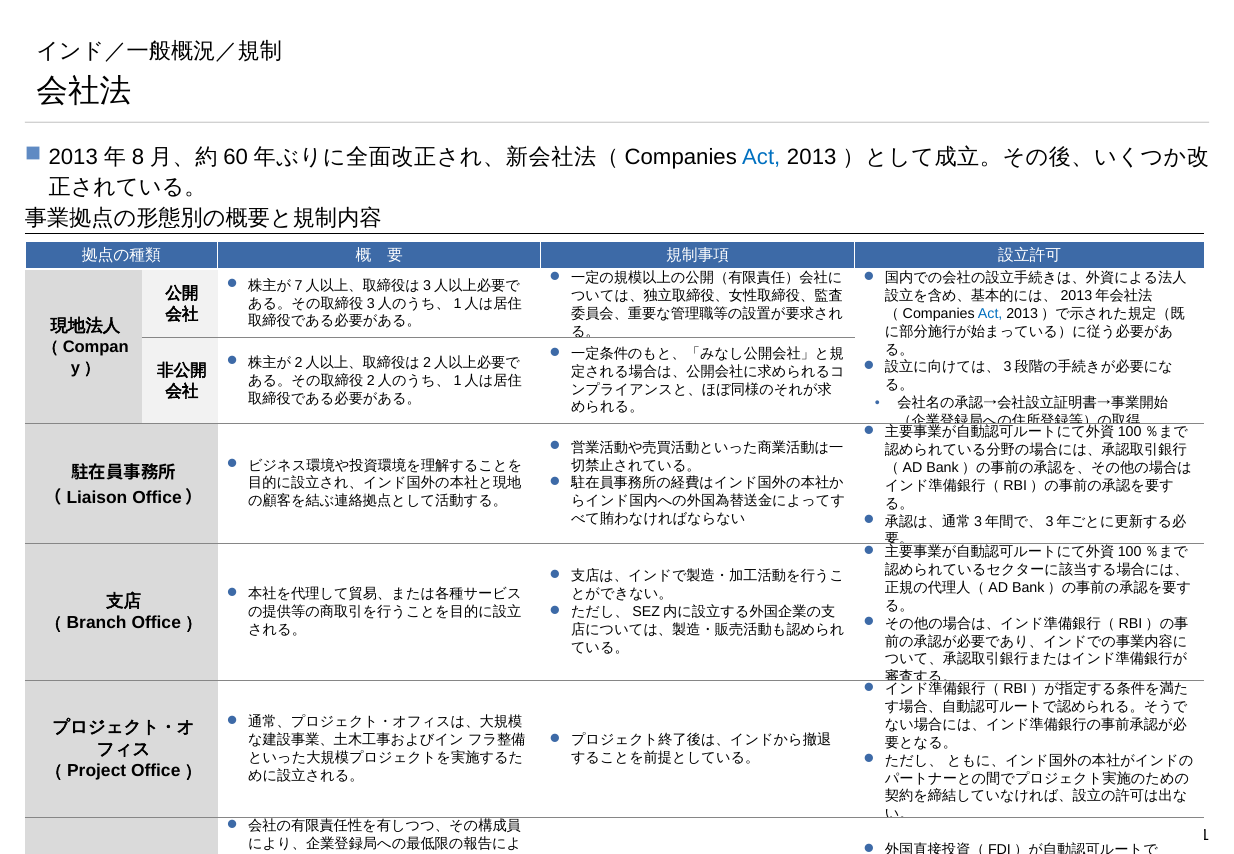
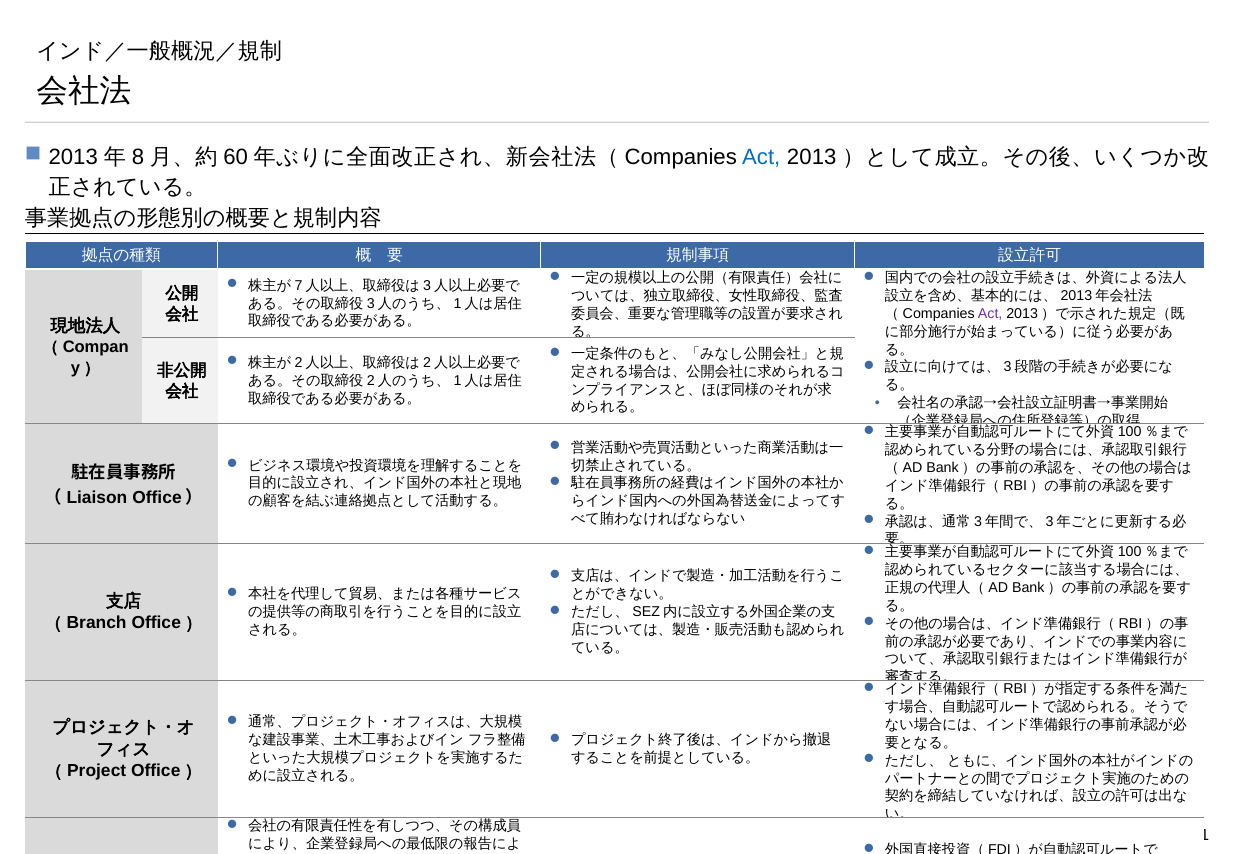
Act colour: blue -> purple (990, 314)
